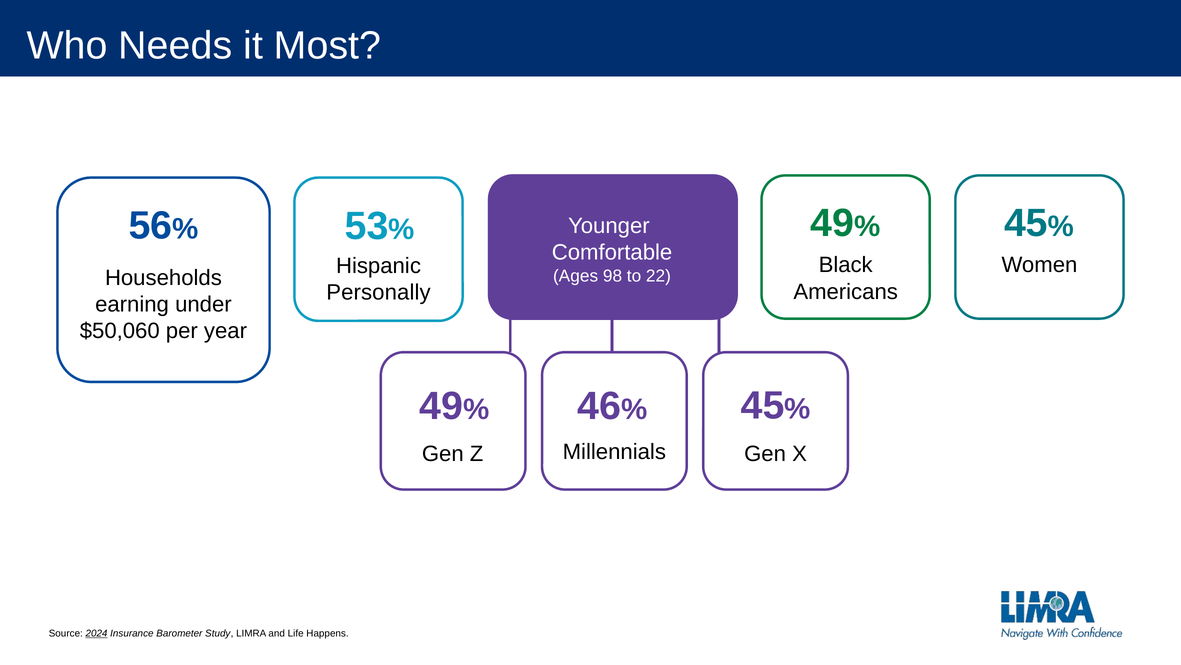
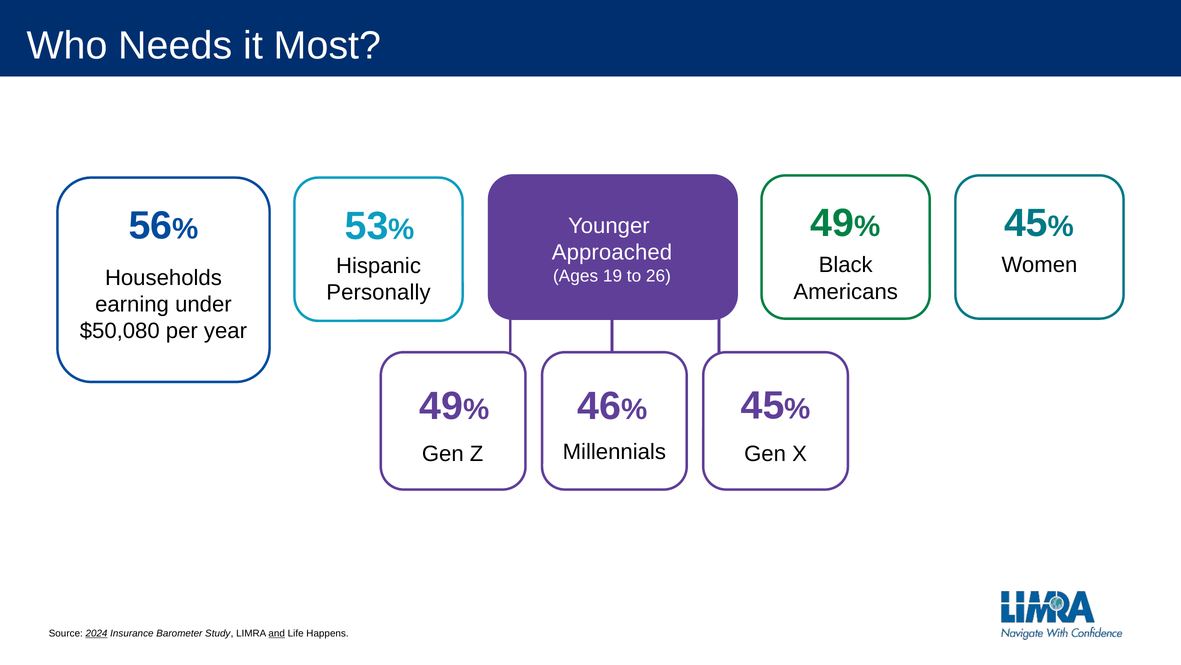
Comfortable: Comfortable -> Approached (612, 252)
98: 98 -> 19 (613, 276)
22: 22 -> 26 (658, 276)
$50,060: $50,060 -> $50,080 (120, 331)
and underline: none -> present (277, 633)
